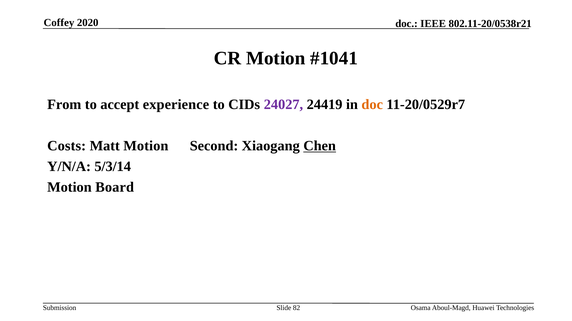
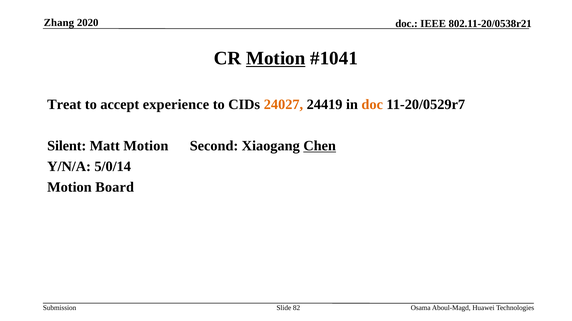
Coffey: Coffey -> Zhang (59, 23)
Motion underline: none -> present (276, 58)
From: From -> Treat (64, 105)
24027 colour: purple -> orange (283, 105)
Costs: Costs -> Silent (67, 146)
5/3/14: 5/3/14 -> 5/0/14 (113, 167)
